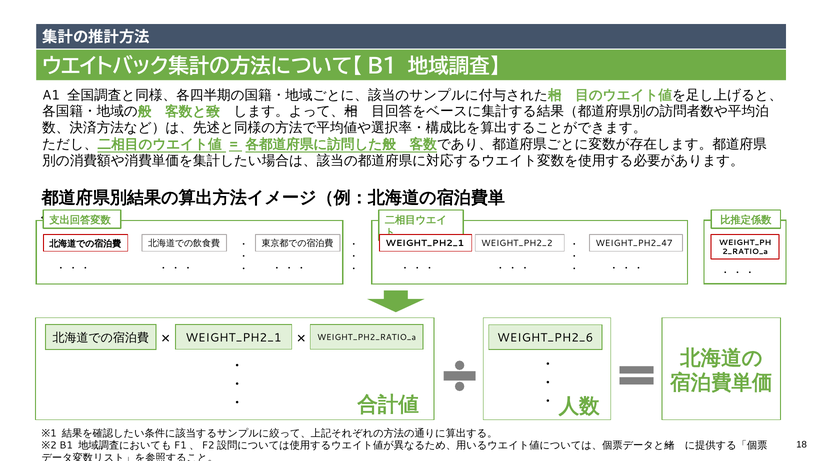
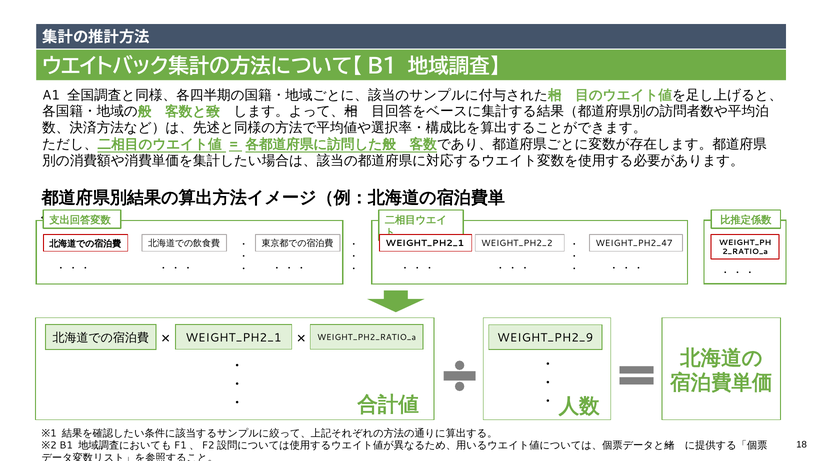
WEIGHT_PH2_6: WEIGHT_PH2_6 -> WEIGHT_PH2_9 (545, 338)
